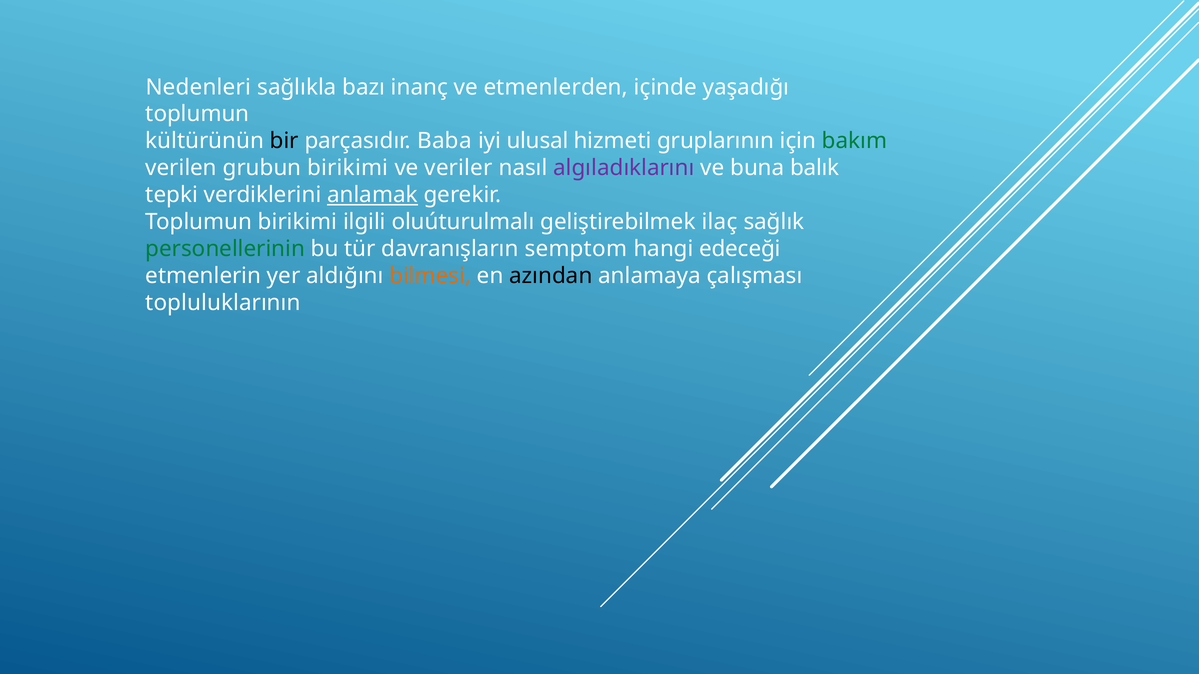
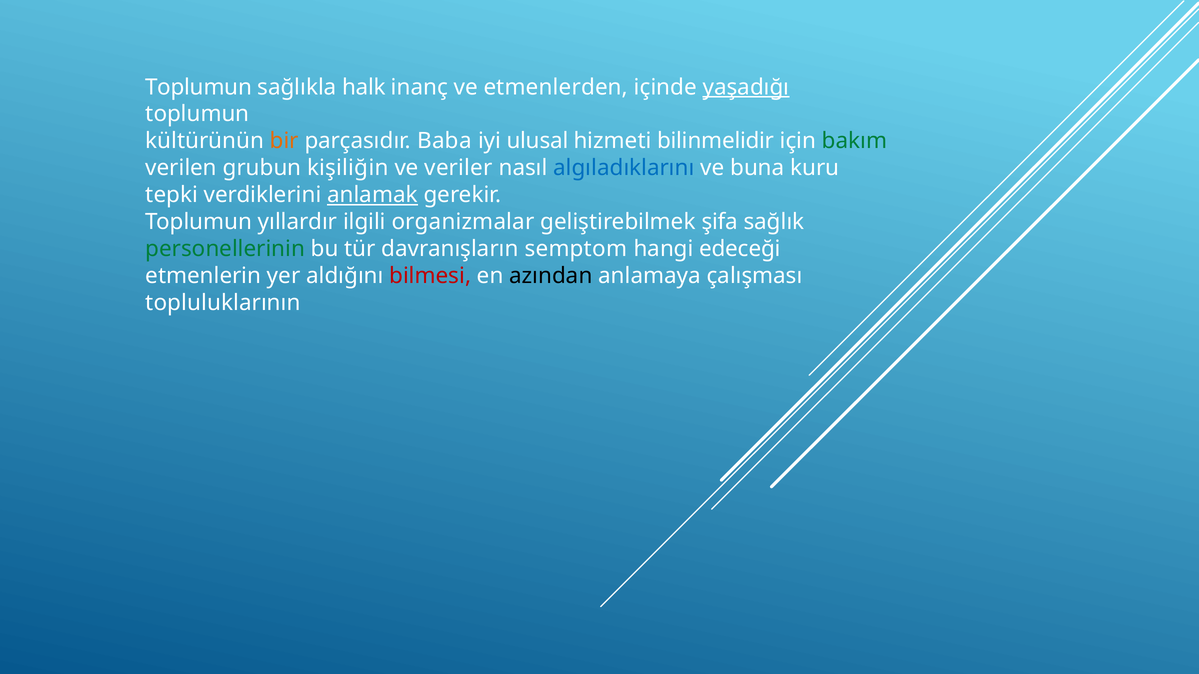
Nedenleri: Nedenleri -> Toplumun (199, 87)
bazı: bazı -> halk (364, 87)
yaşadığı underline: none -> present (746, 87)
bir colour: black -> orange (284, 141)
gruplarının: gruplarının -> bilinmelidir (716, 141)
grubun birikimi: birikimi -> kişiliğin (348, 168)
algıladıklarını colour: purple -> blue (624, 168)
balık: balık -> kuru (815, 168)
Toplumun birikimi: birikimi -> yıllardır (298, 222)
oluúturulmalı: oluúturulmalı -> organizmalar (463, 222)
ilaç: ilaç -> şifa (720, 222)
bilmesi colour: orange -> red (430, 276)
